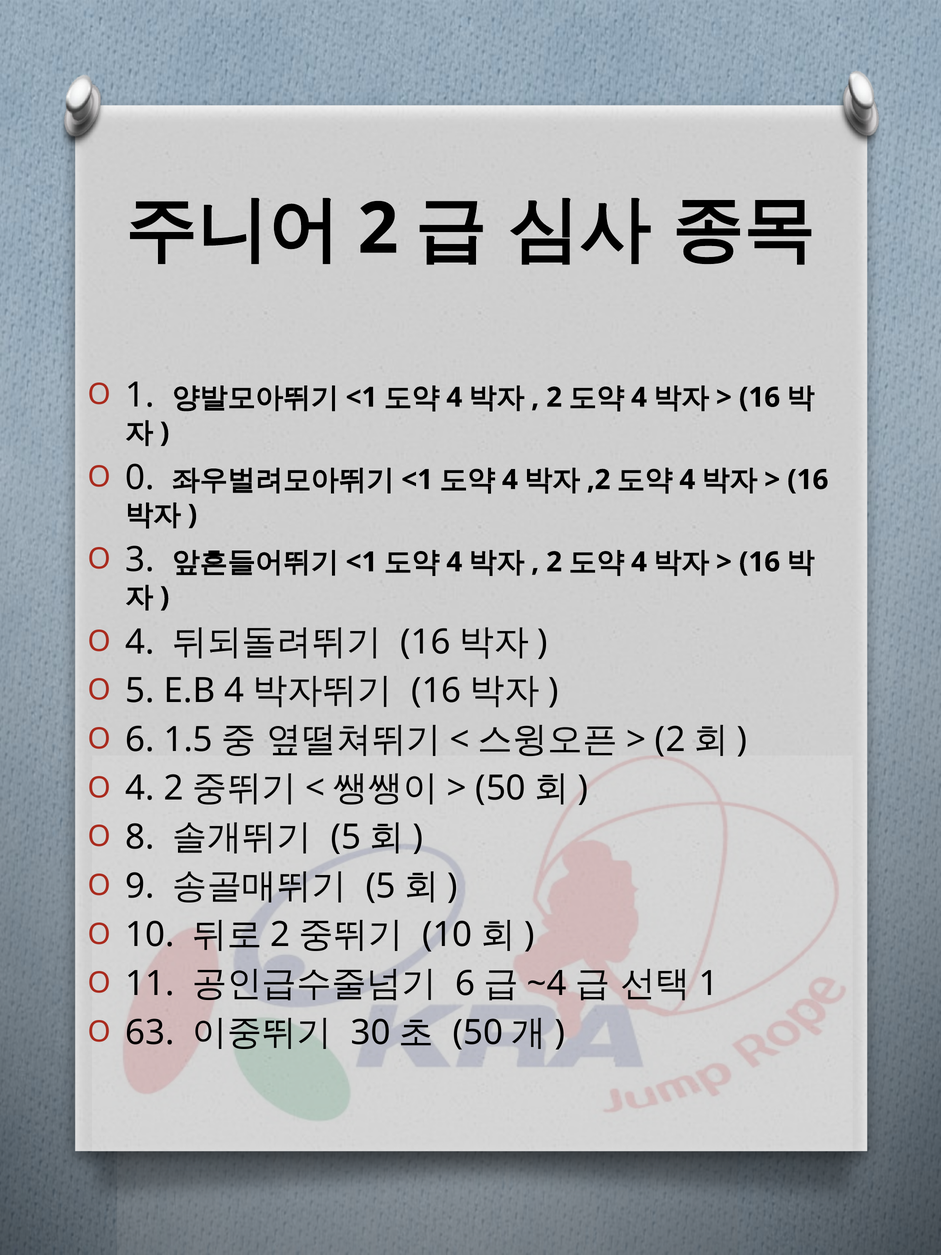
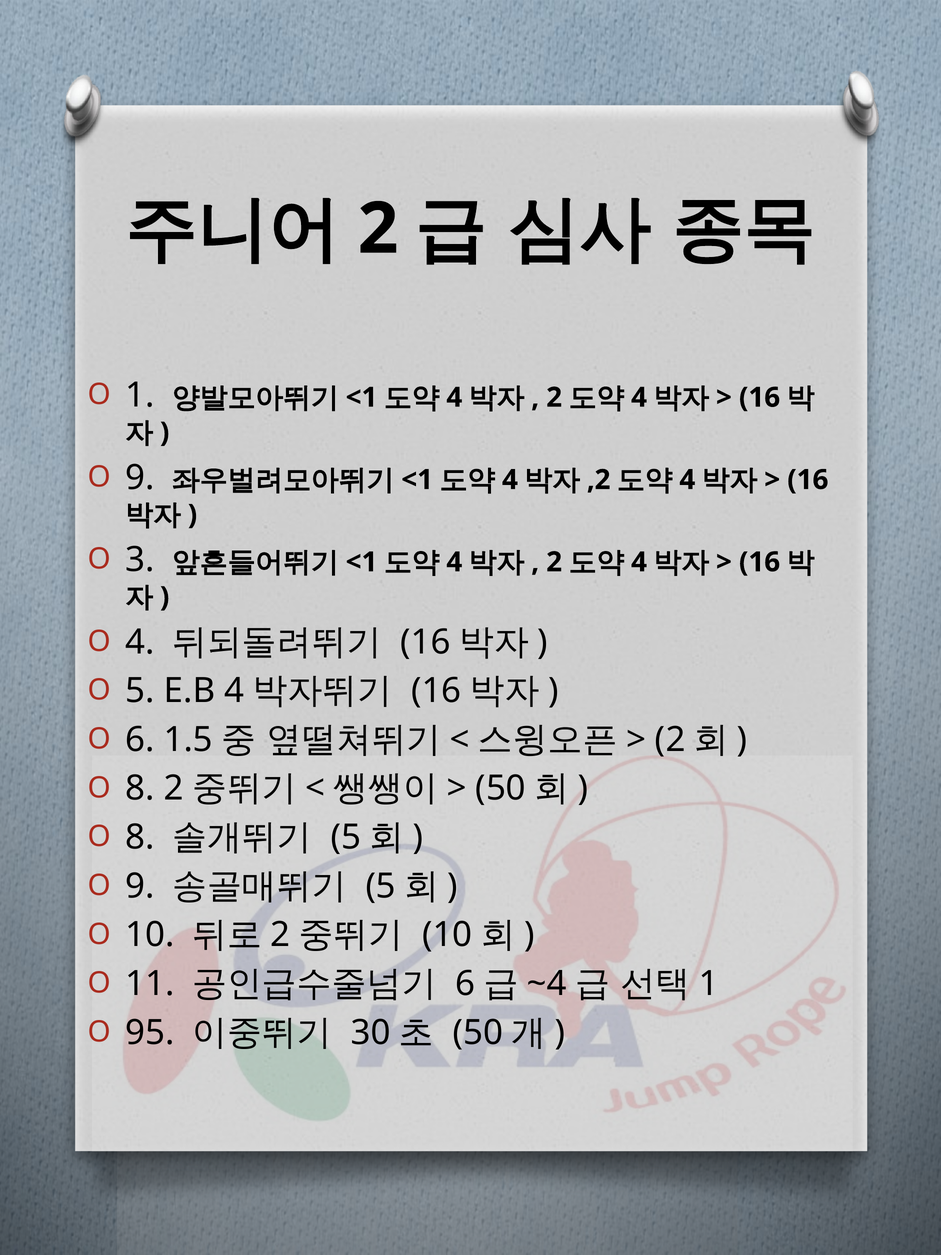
0: 0 -> 9 (140, 477)
4: 4 -> 8 (140, 788)
63: 63 -> 95 (150, 1032)
